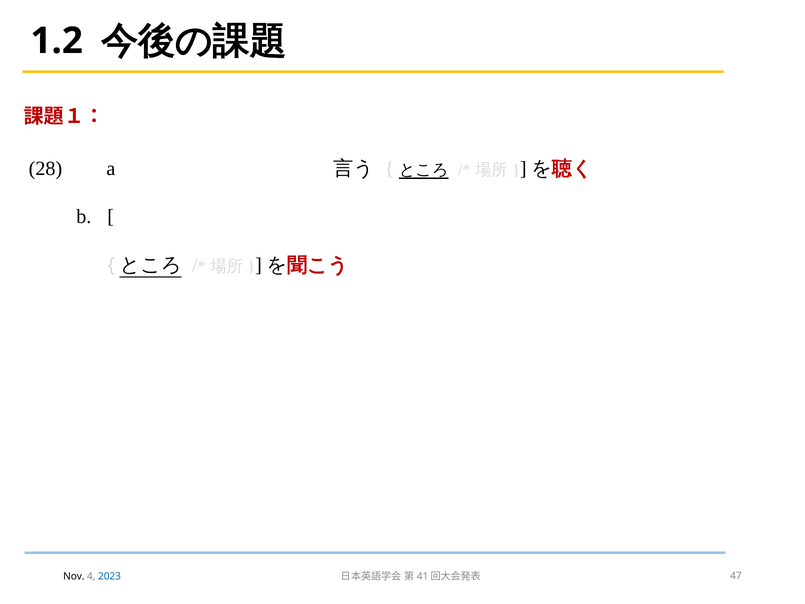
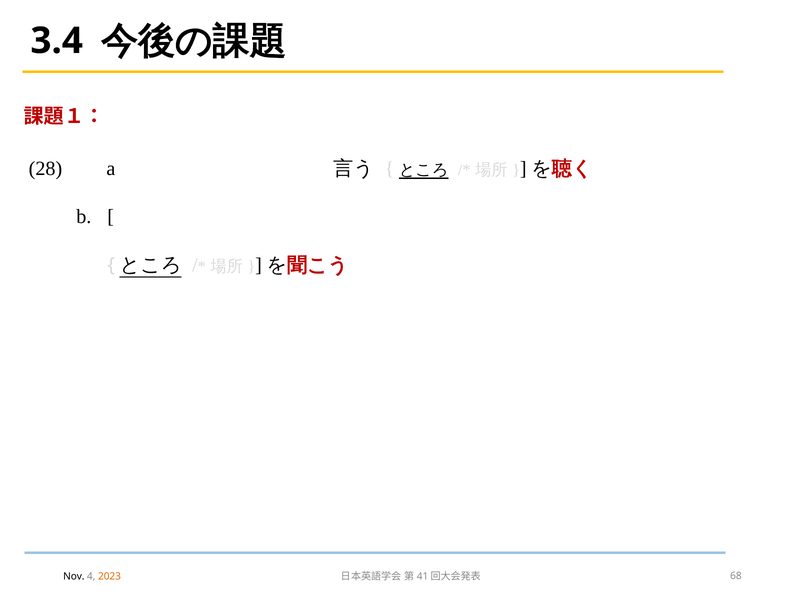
1.2: 1.2 -> 3.4 (57, 41)
2023 colour: blue -> orange (110, 576)
47: 47 -> 68 (736, 576)
